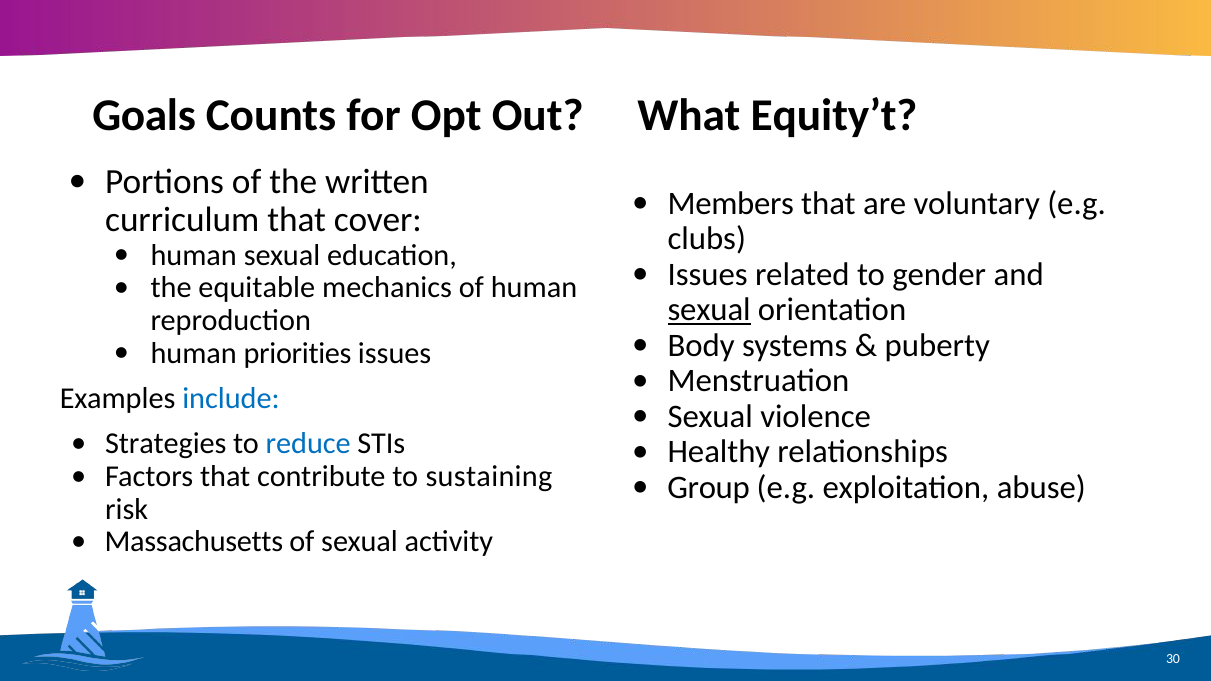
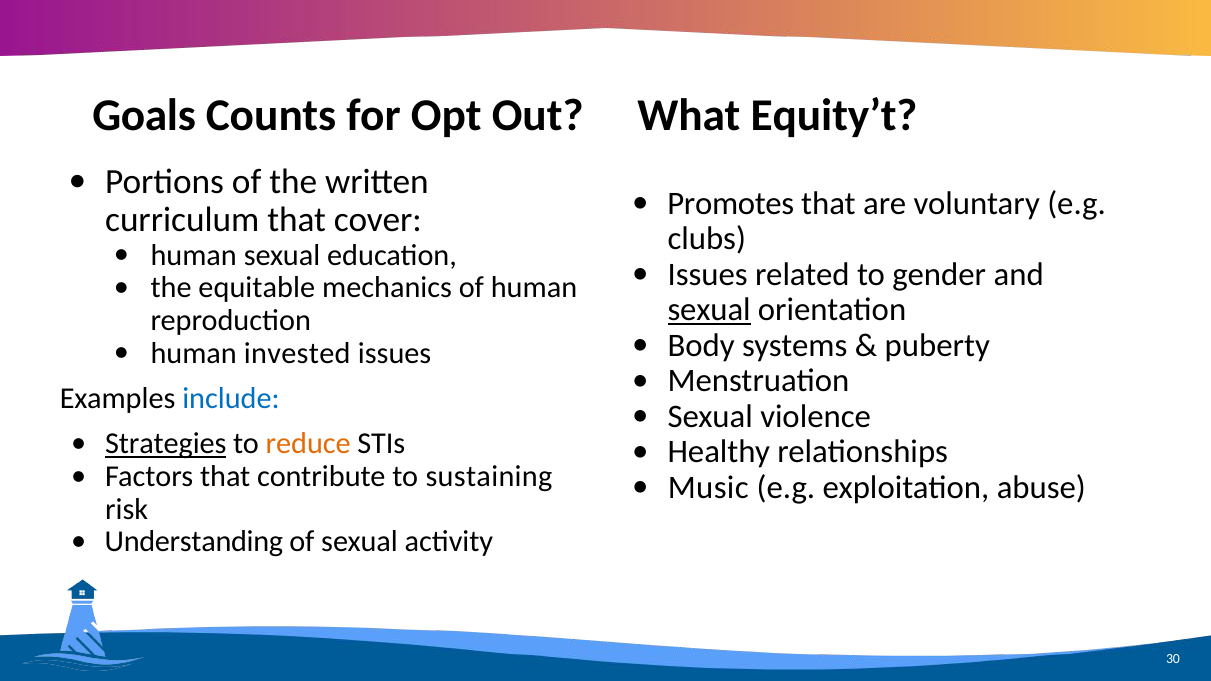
Members: Members -> Promotes (731, 203)
priorities: priorities -> invested (297, 353)
Strategies underline: none -> present (166, 444)
reduce colour: blue -> orange (308, 444)
Group: Group -> Music (708, 487)
Massachusetts: Massachusetts -> Understanding (194, 542)
